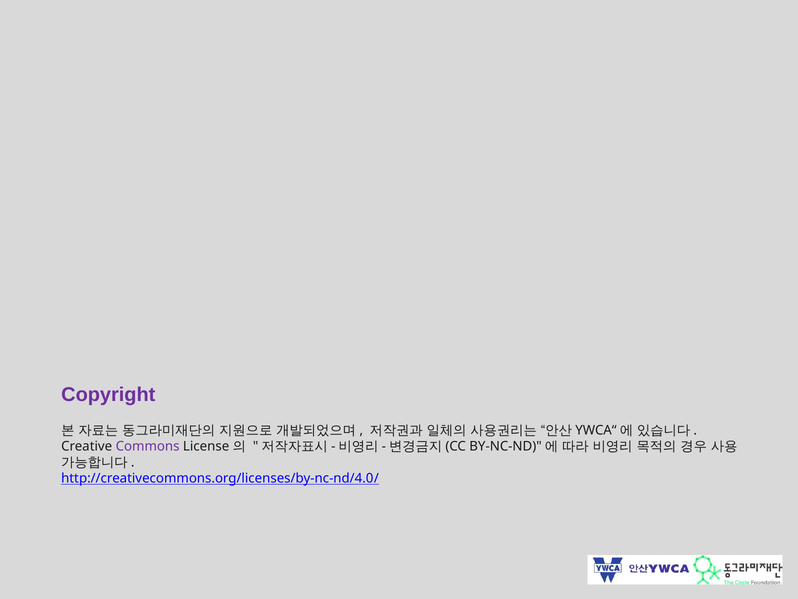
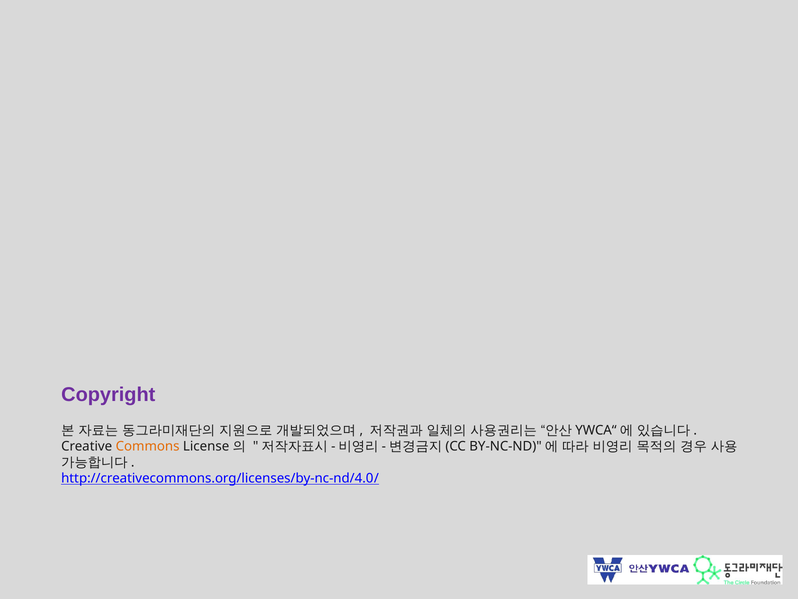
Commons colour: purple -> orange (148, 446)
